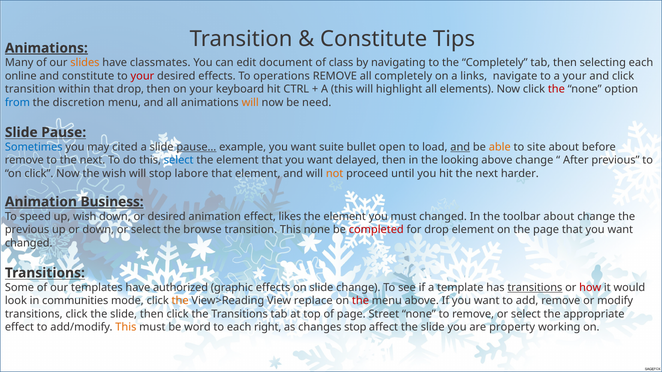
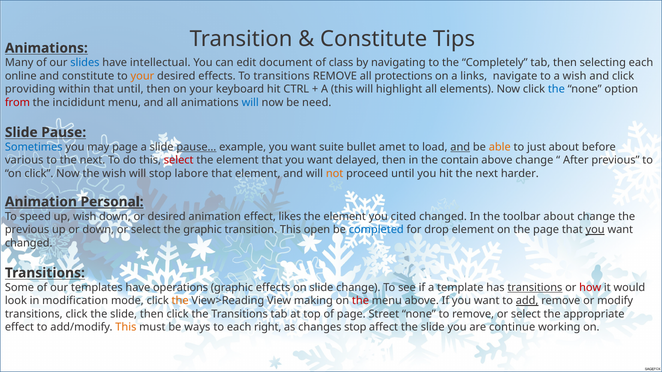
Animations underline: present -> none (46, 48)
slides colour: orange -> blue (85, 63)
classmates: classmates -> intellectual (160, 63)
your colour: red -> orange (142, 76)
To operations: operations -> transitions (282, 76)
all completely: completely -> protections (403, 76)
a your: your -> wish (575, 76)
transition: transition -> providing (30, 89)
that drop: drop -> until (130, 89)
the colour: red -> blue (556, 89)
from colour: blue -> red (17, 103)
discretion: discretion -> incididunt (79, 103)
will colour: orange -> blue (250, 103)
may cited: cited -> page (125, 147)
open: open -> amet (392, 147)
site: site -> just (536, 147)
remove: remove -> various (24, 160)
select colour: blue -> red (179, 160)
looking: looking -> contain (460, 160)
Business: Business -> Personal (112, 202)
you must: must -> cited (403, 217)
the browse: browse -> graphic (203, 230)
This none: none -> open (317, 230)
completed colour: red -> blue (376, 230)
you underline: none -> present (595, 230)
authorized: authorized -> operations (181, 288)
communities: communities -> modification (75, 301)
replace: replace -> making (313, 301)
add underline: none -> present (527, 301)
word: word -> ways (197, 328)
property: property -> continue (512, 328)
